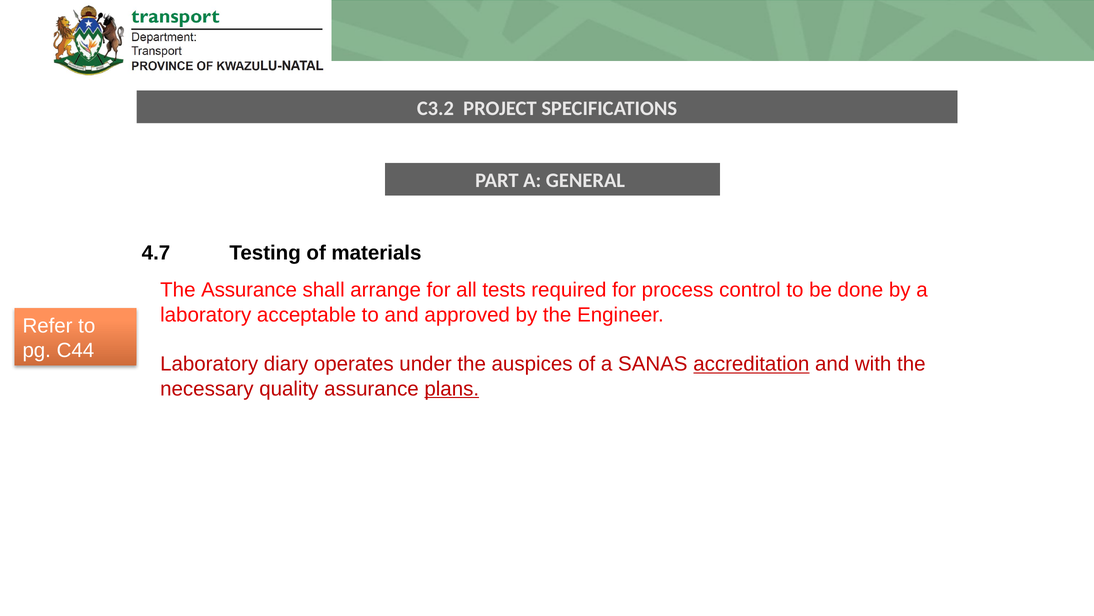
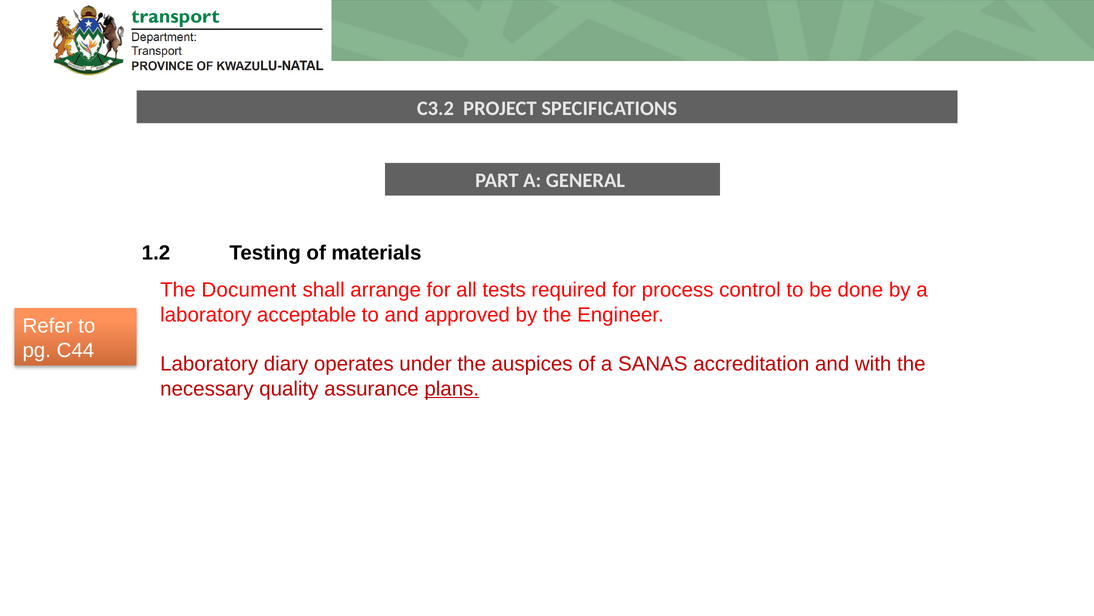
4.7: 4.7 -> 1.2 (156, 253)
The Assurance: Assurance -> Document (249, 290)
accreditation underline: present -> none (751, 364)
